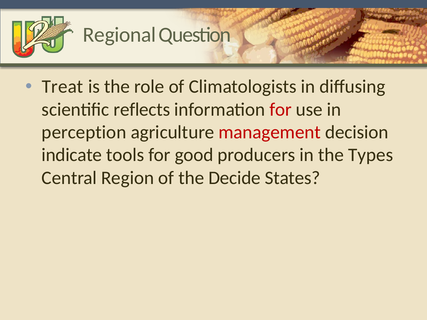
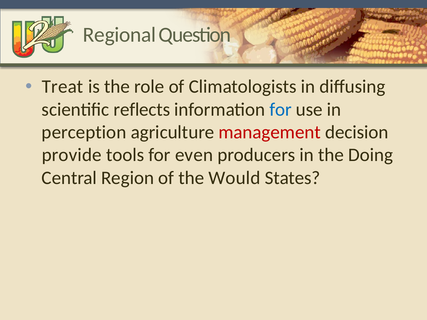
for colour: red -> blue (281, 110)
indicate: indicate -> provide (72, 155)
good: good -> even (194, 155)
Types: Types -> Doing (371, 155)
Decide: Decide -> Would (234, 178)
